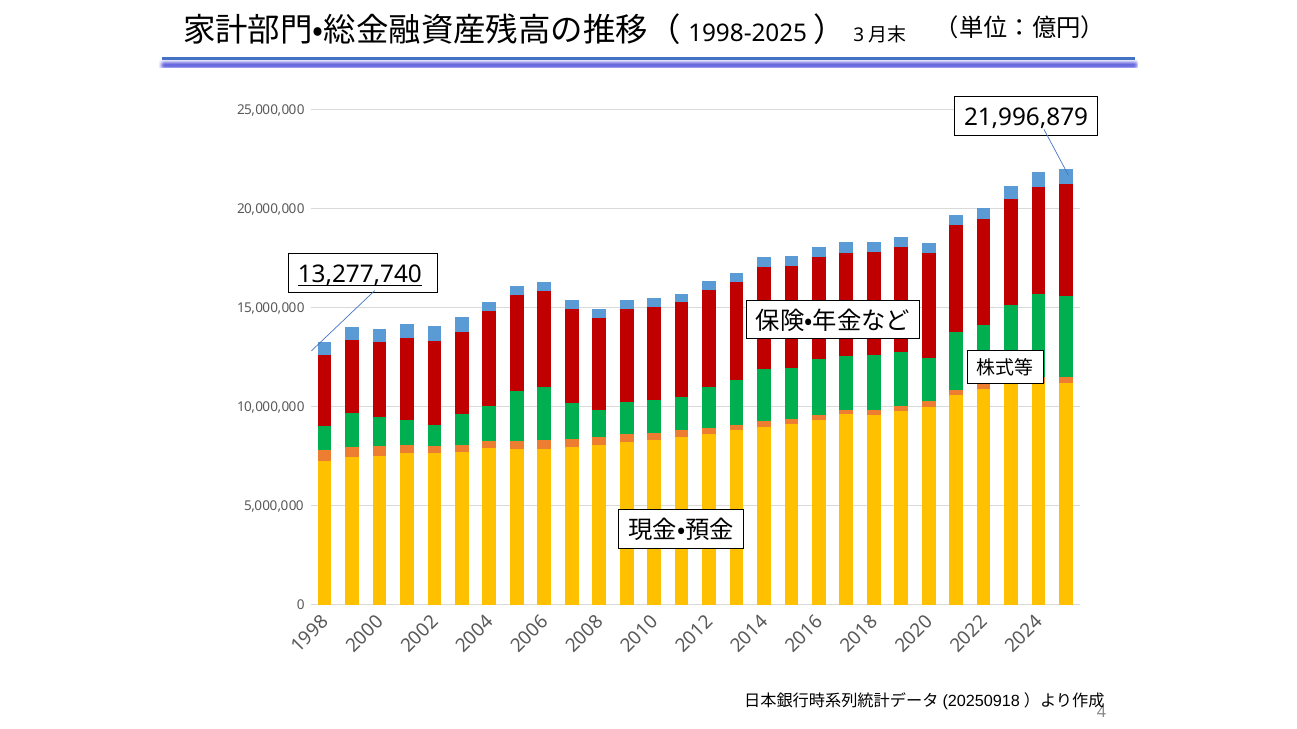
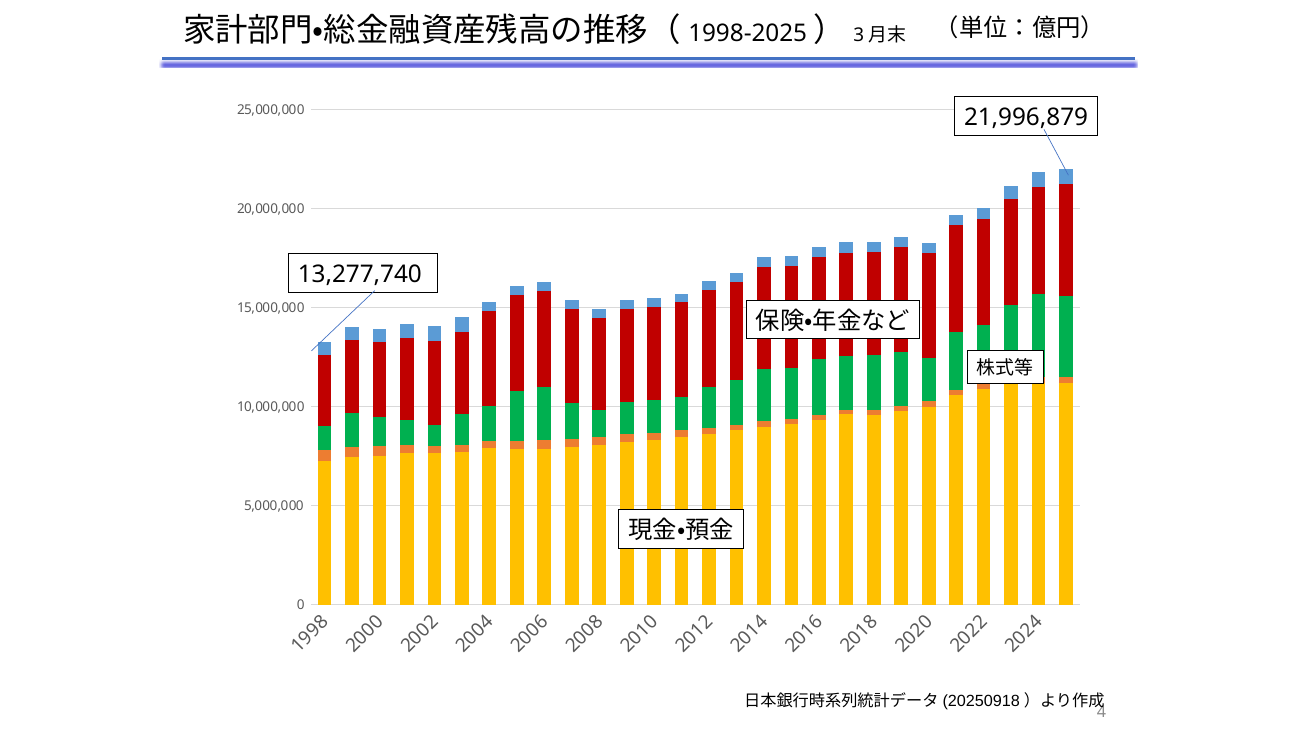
13,277,740 underline: present -> none (360, 275)
